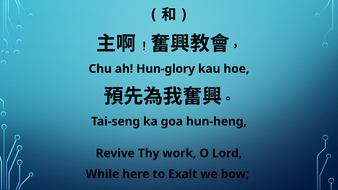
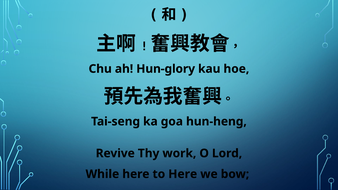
to Exalt: Exalt -> Here (183, 174)
